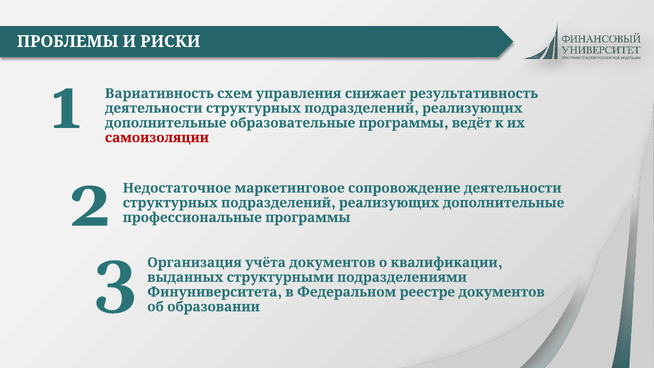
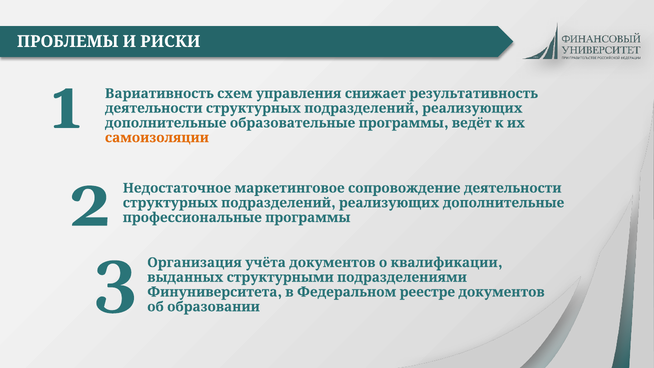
самоизоляции colour: red -> orange (157, 138)
